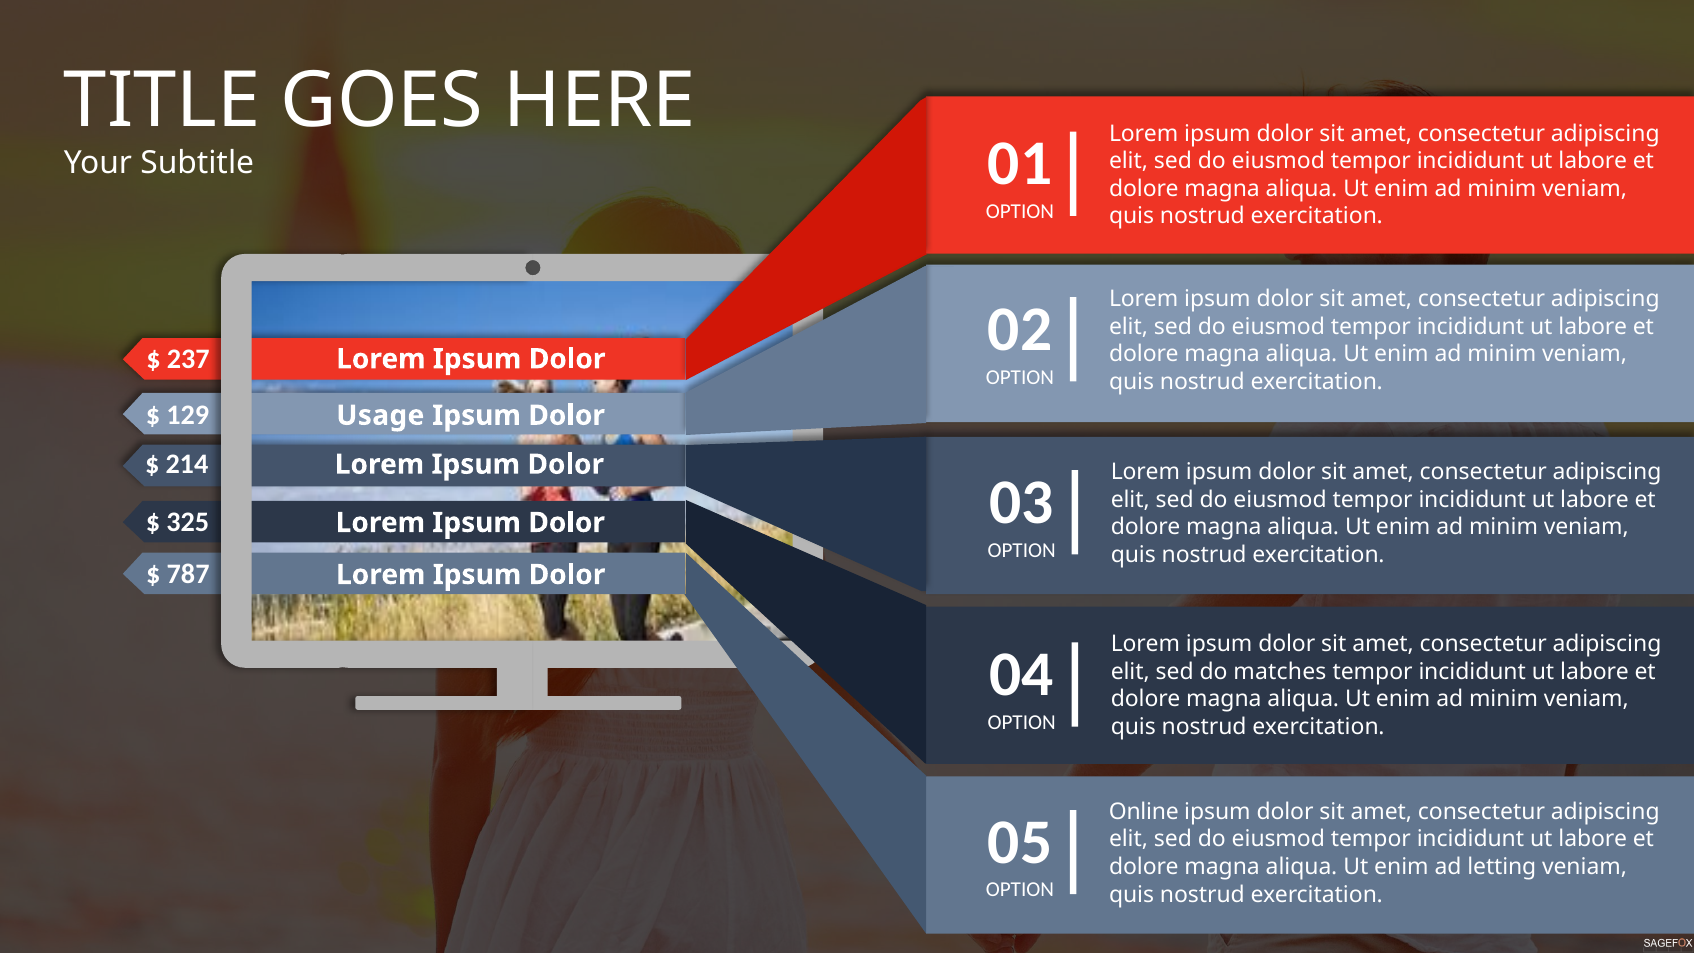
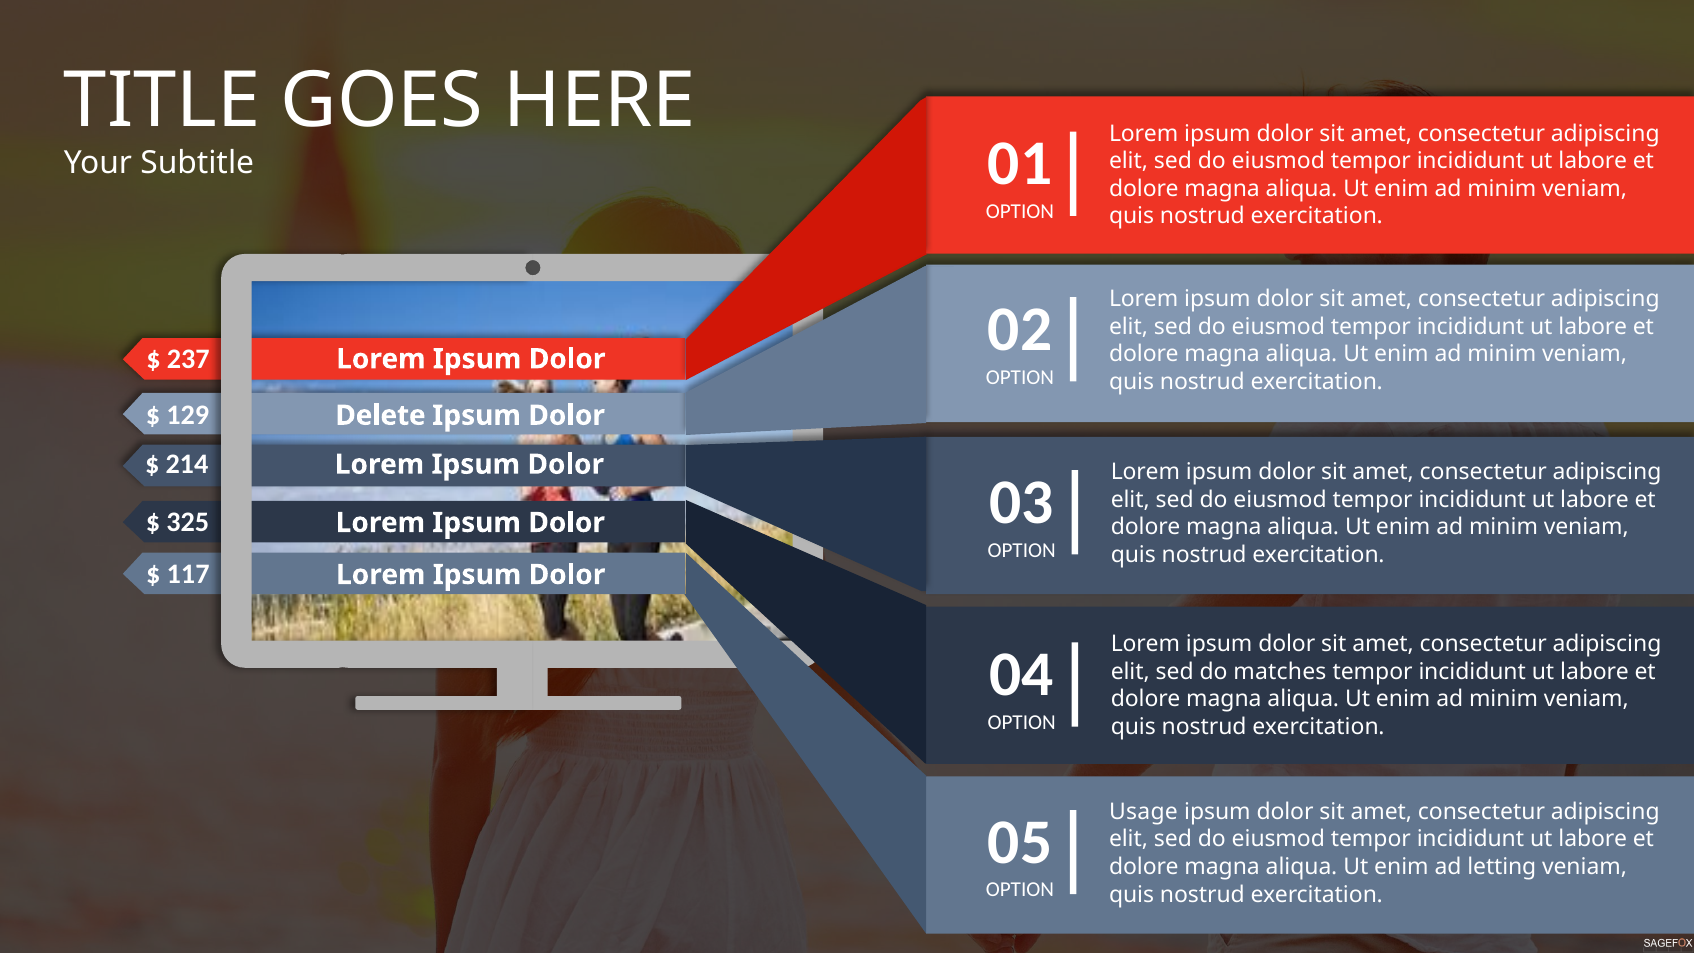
Usage: Usage -> Delete (381, 415)
787: 787 -> 117 (188, 575)
Online: Online -> Usage (1144, 812)
